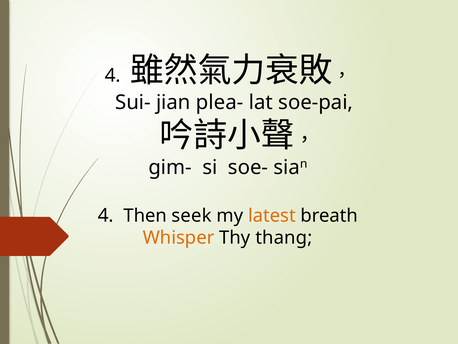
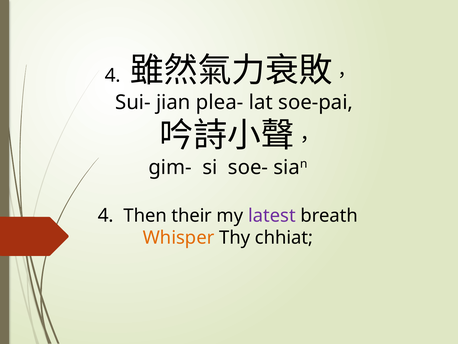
seek: seek -> their (192, 215)
latest colour: orange -> purple (272, 215)
thang: thang -> chhiat (284, 238)
